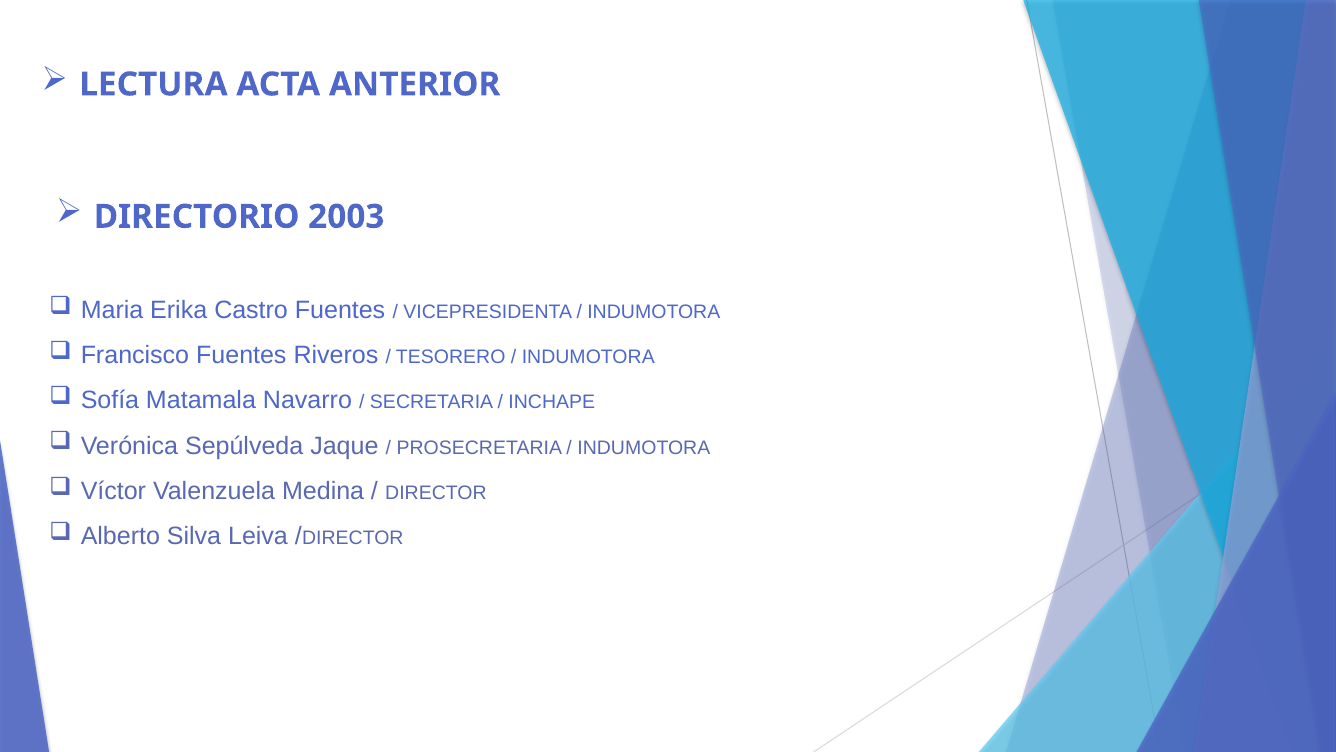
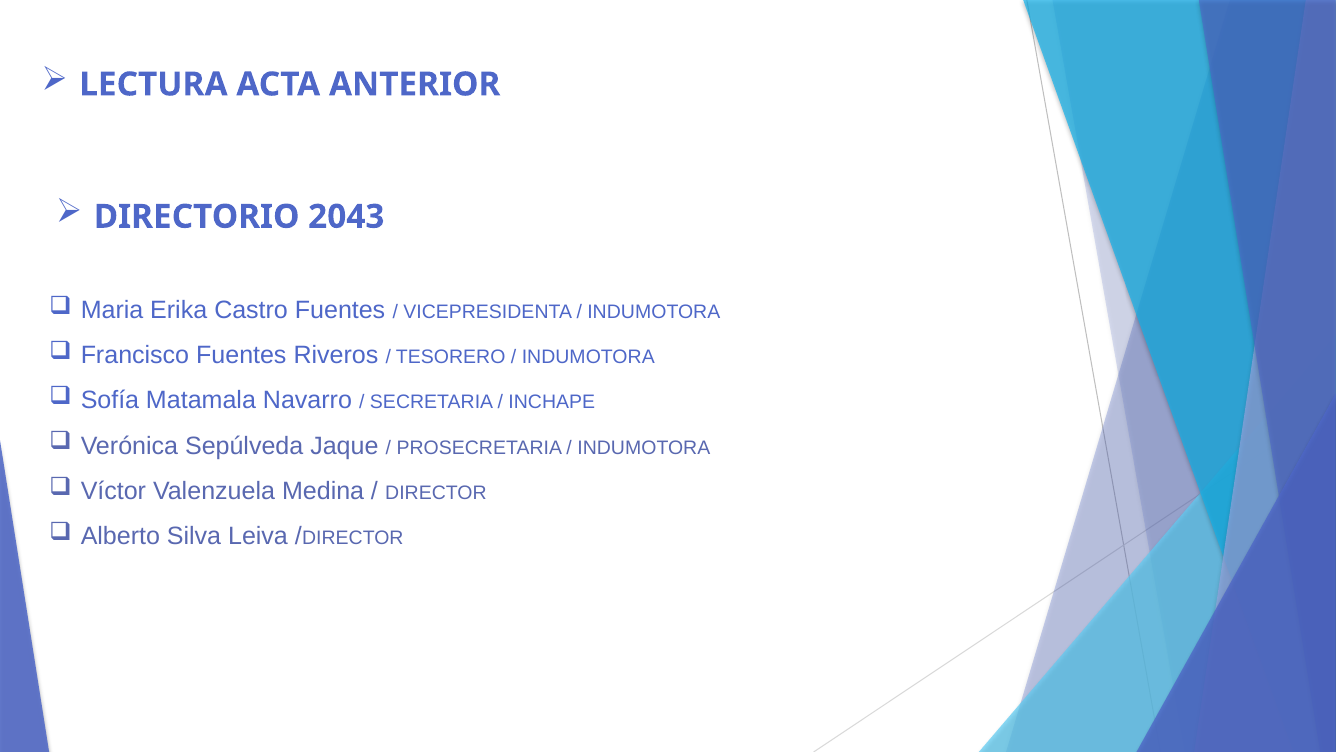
2003: 2003 -> 2043 (346, 217)
